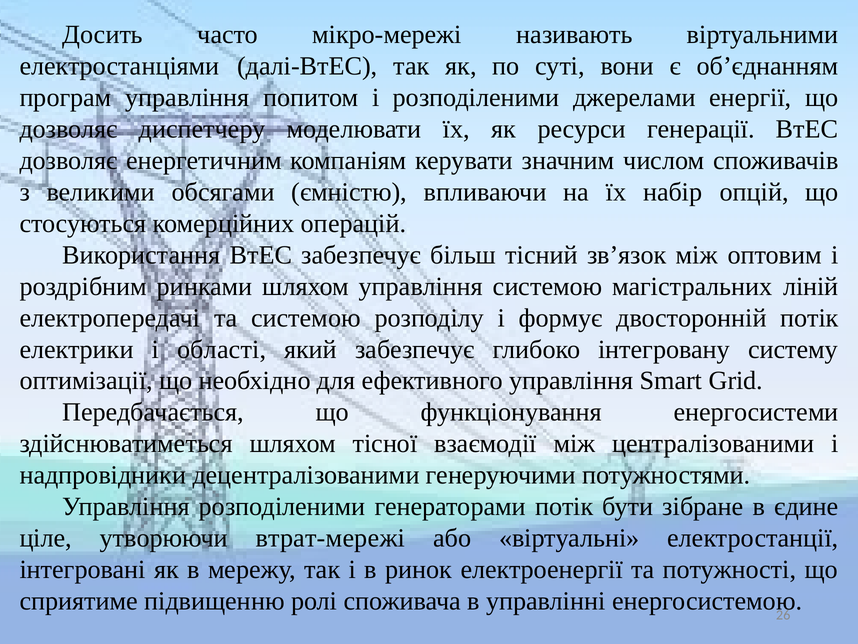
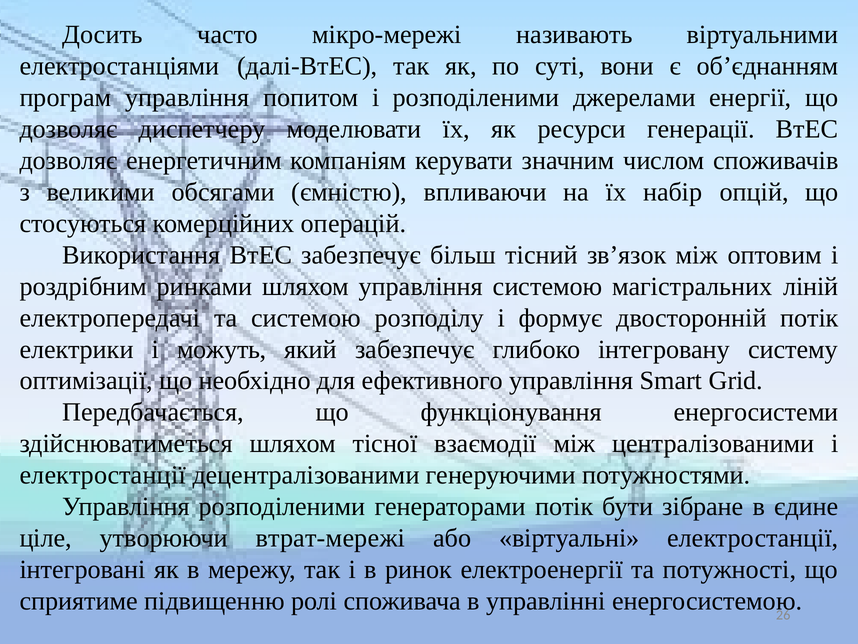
області: області -> можуть (222, 349)
надпровідники: надпровідники -> електростанції (103, 475)
